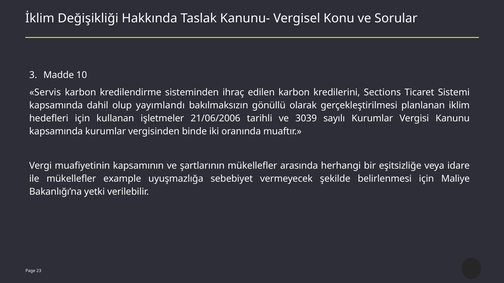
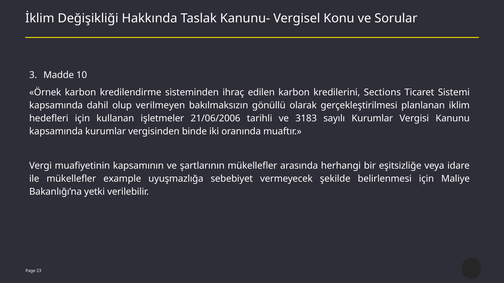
Servis: Servis -> Örnek (45, 92)
yayımlandı: yayımlandı -> verilmeyen (160, 105)
3039: 3039 -> 3183 (306, 119)
